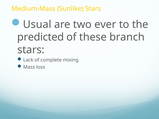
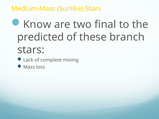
Usual: Usual -> Know (37, 24)
ever: ever -> final (105, 24)
